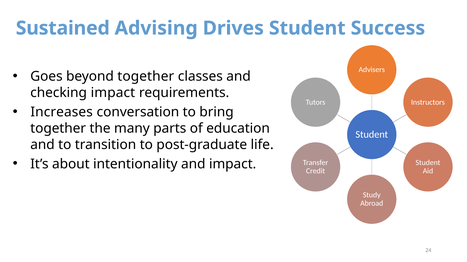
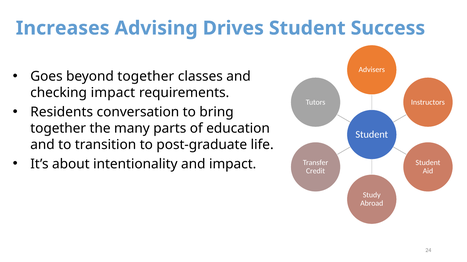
Sustained: Sustained -> Increases (63, 28)
Increases: Increases -> Residents (62, 112)
